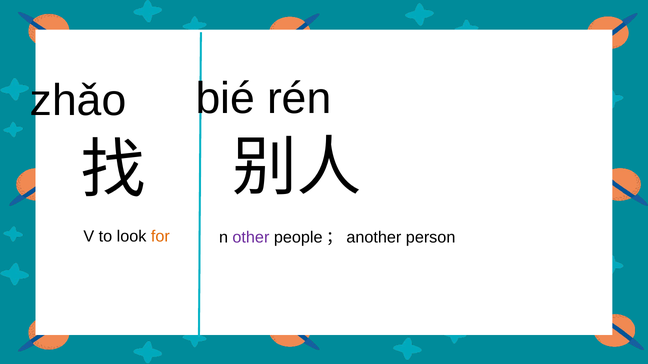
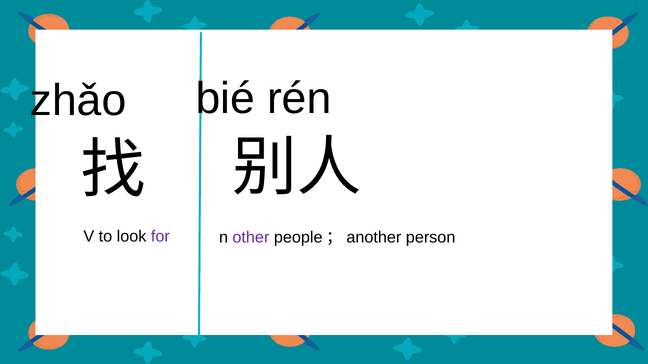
for colour: orange -> purple (160, 237)
